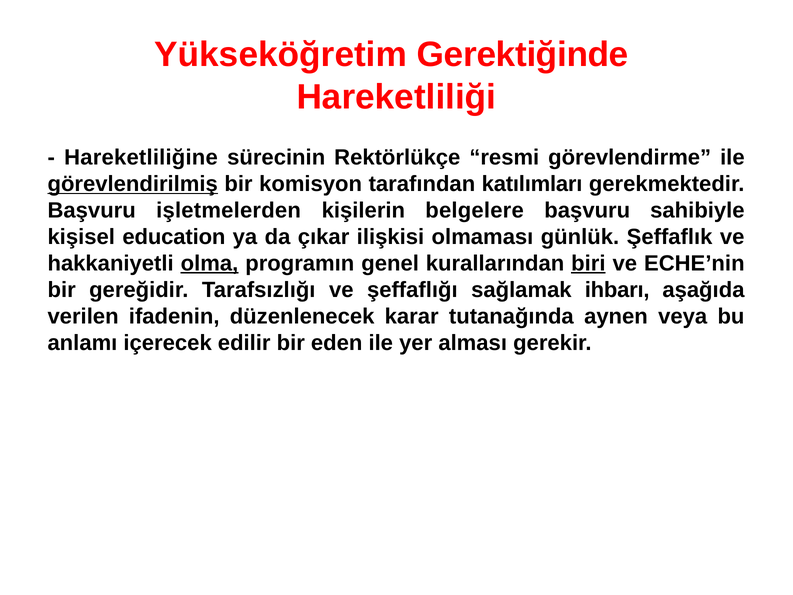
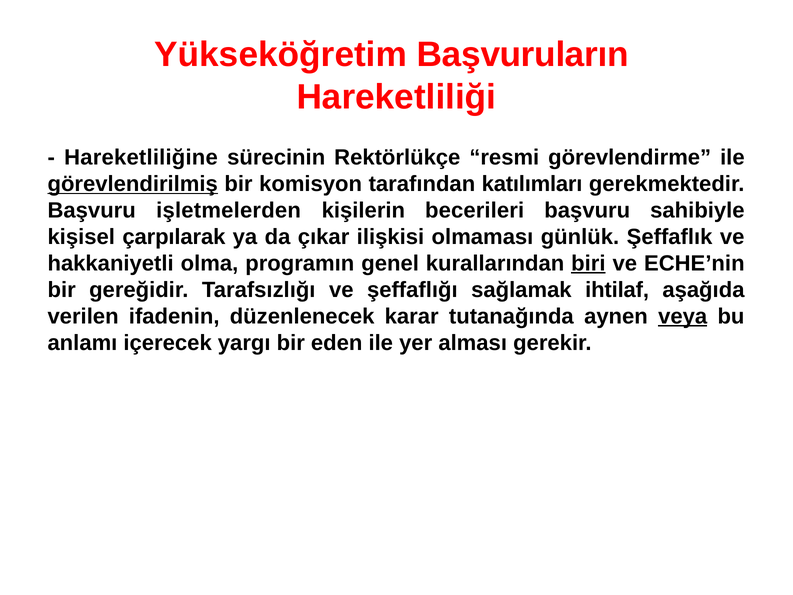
Gerektiğinde: Gerektiğinde -> Başvuruların (523, 55)
belgelere: belgelere -> becerileri (475, 210)
education: education -> çarpılarak (174, 237)
olma underline: present -> none (209, 263)
ihbarı: ihbarı -> ihtilaf (617, 290)
veya underline: none -> present (683, 316)
edilir: edilir -> yargı (244, 343)
